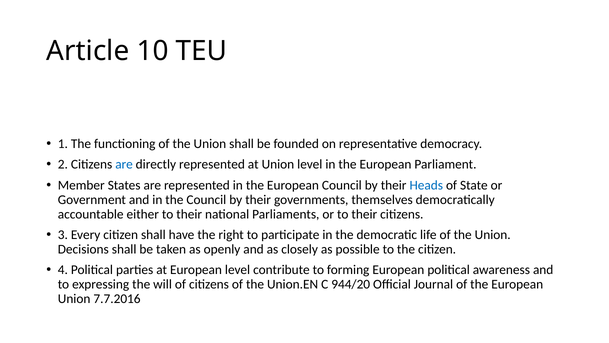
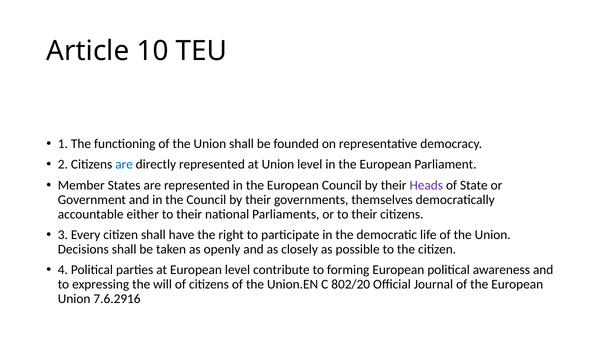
Heads colour: blue -> purple (426, 185)
944/20: 944/20 -> 802/20 (351, 284)
7.7.2016: 7.7.2016 -> 7.6.2916 (117, 299)
